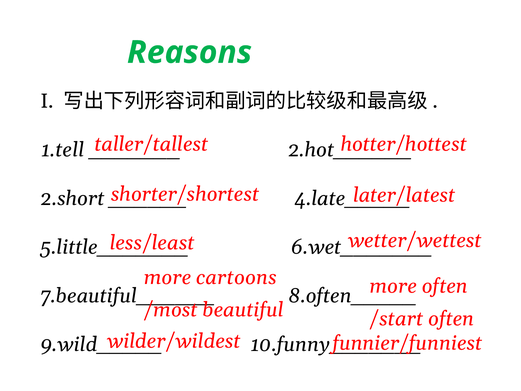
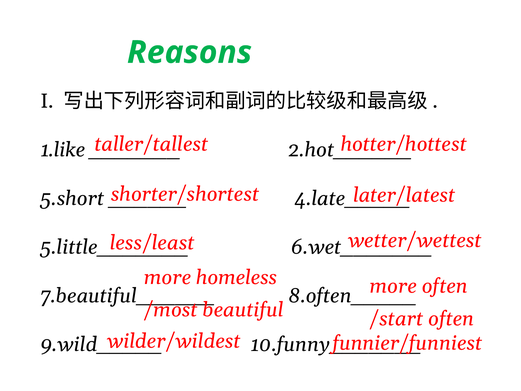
1.tell: 1.tell -> 1.like (63, 150)
2.short: 2.short -> 5.short (72, 198)
cartoons: cartoons -> homeless (237, 277)
